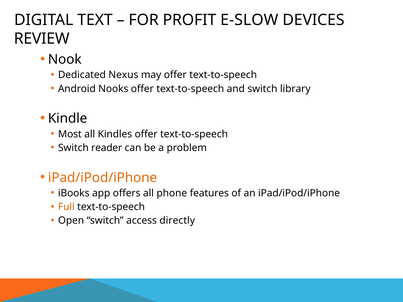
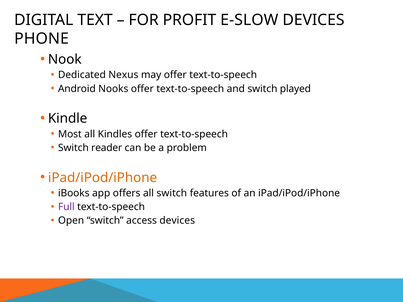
REVIEW: REVIEW -> PHONE (42, 39)
library: library -> played (295, 89)
all phone: phone -> switch (172, 193)
Full colour: orange -> purple (66, 207)
access directly: directly -> devices (177, 221)
